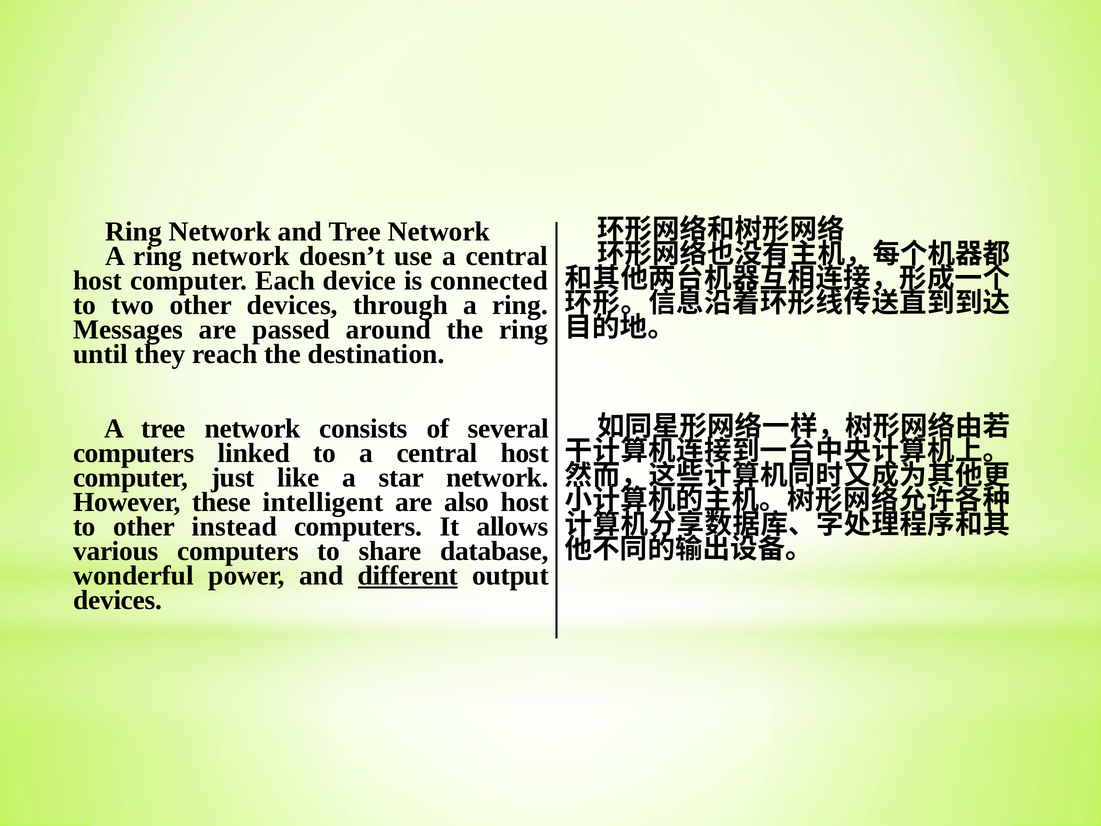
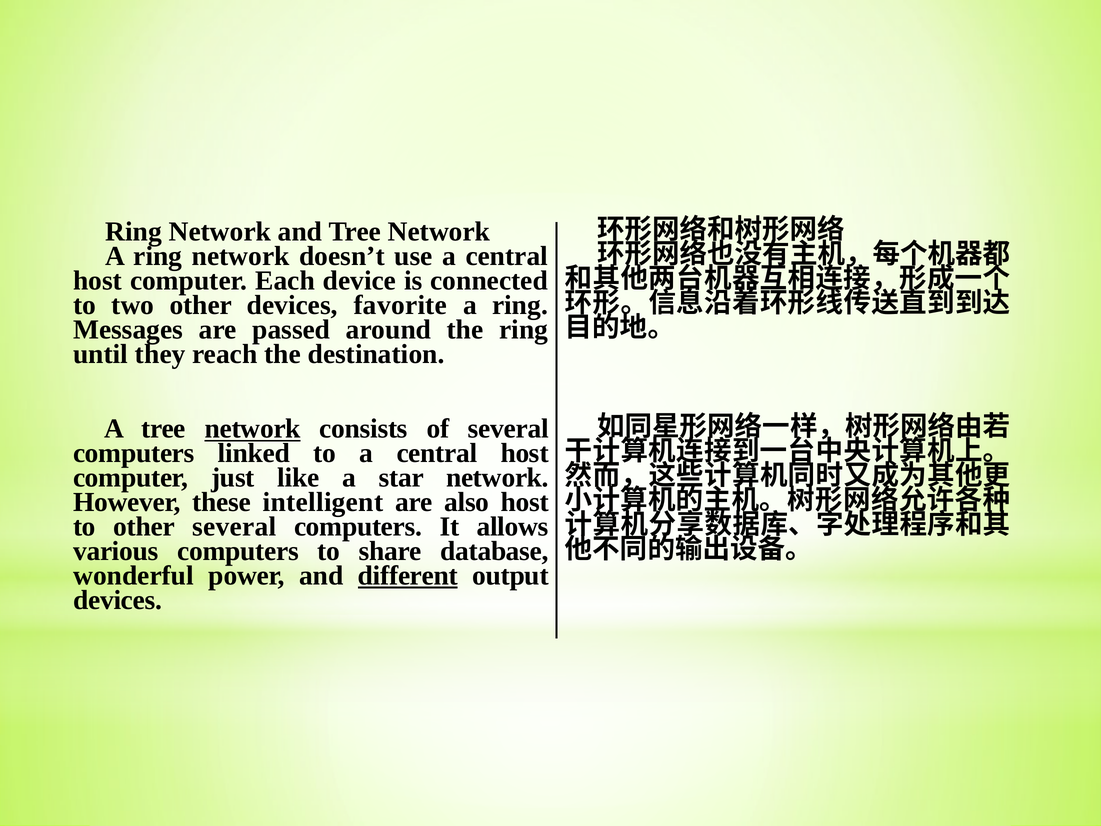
through: through -> favorite (400, 305)
network underline: none -> present (253, 429)
other instead: instead -> several (234, 527)
